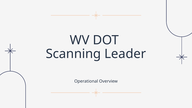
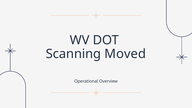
Leader: Leader -> Moved (125, 54)
